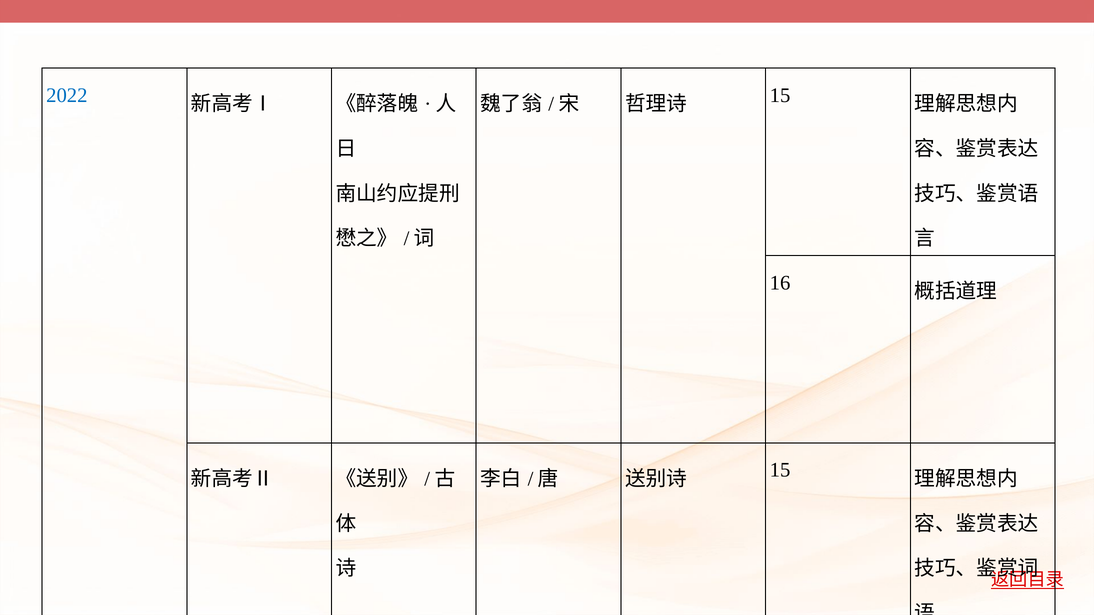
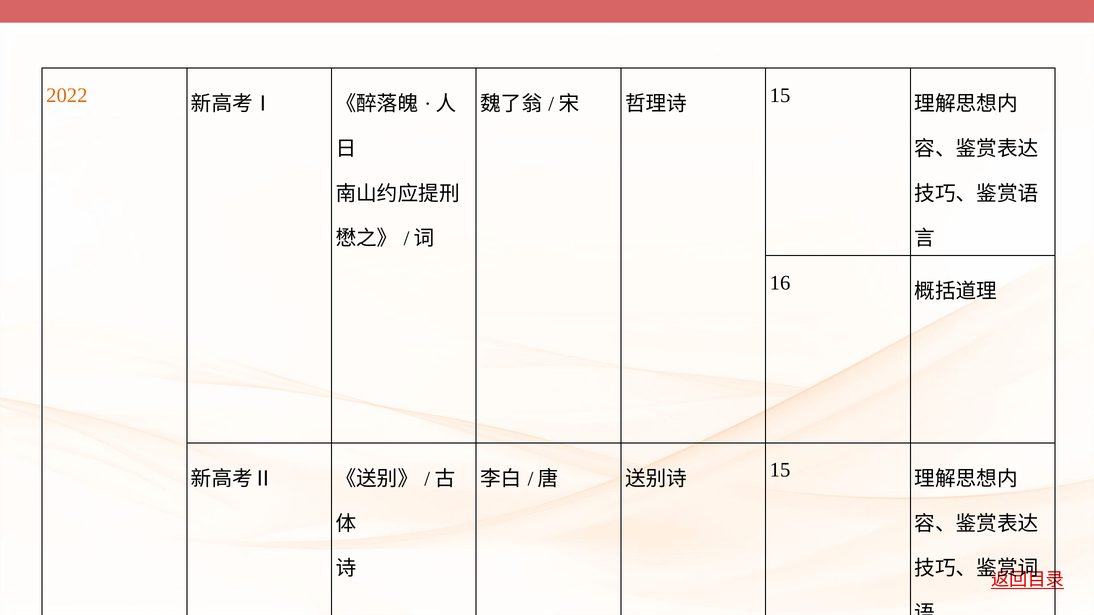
2022 colour: blue -> orange (67, 95)
